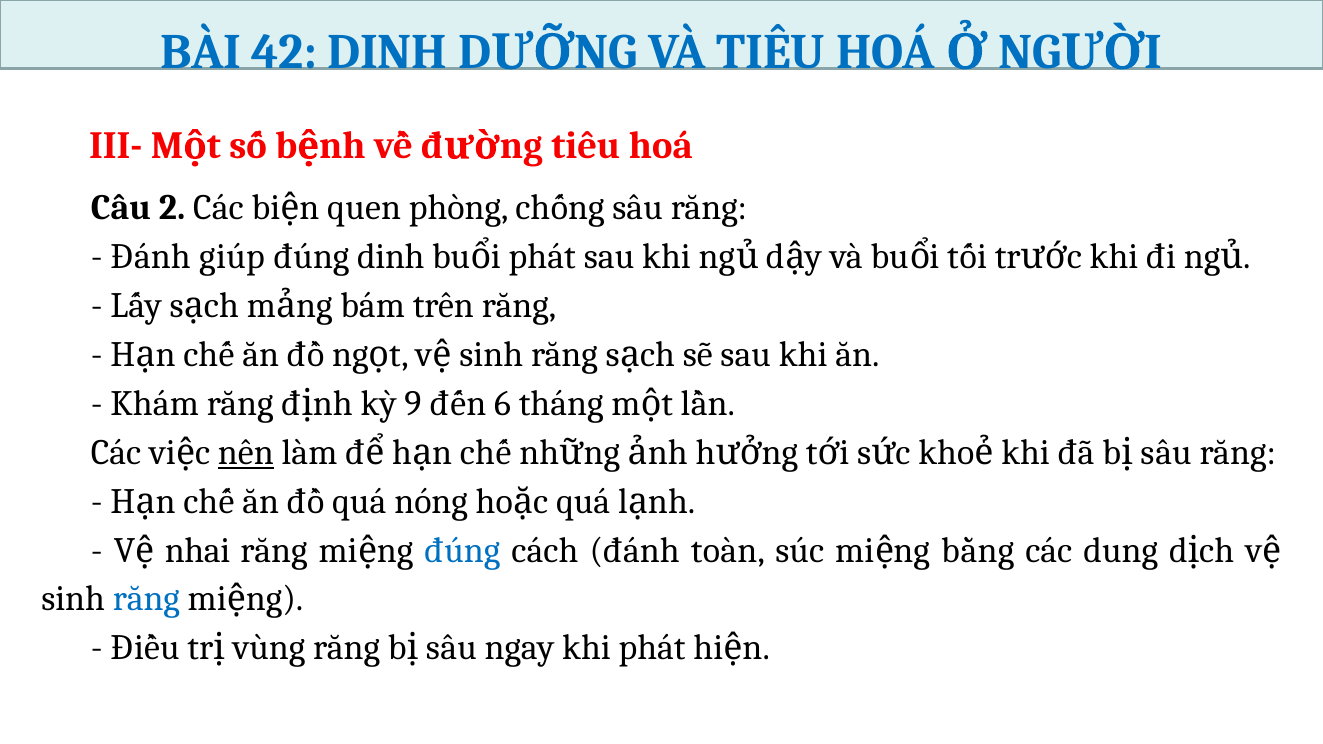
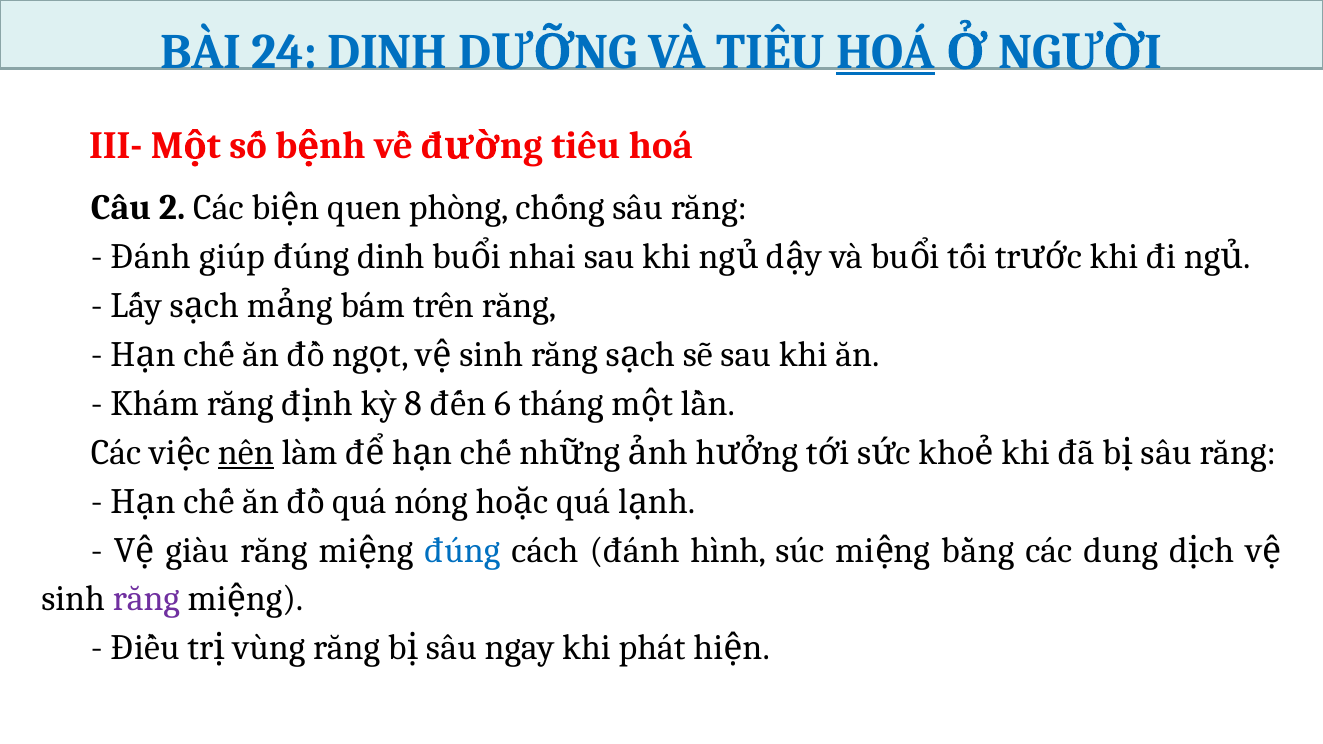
42: 42 -> 24 (284, 53)
HOÁ underline: none -> present (886, 53)
phát: phát -> nhai (542, 256)
9: 9 -> 8 (413, 403)
nhai: nhai -> giàu (197, 550)
toàn: toàn -> hình (728, 550)
răng colour: blue -> purple (146, 599)
